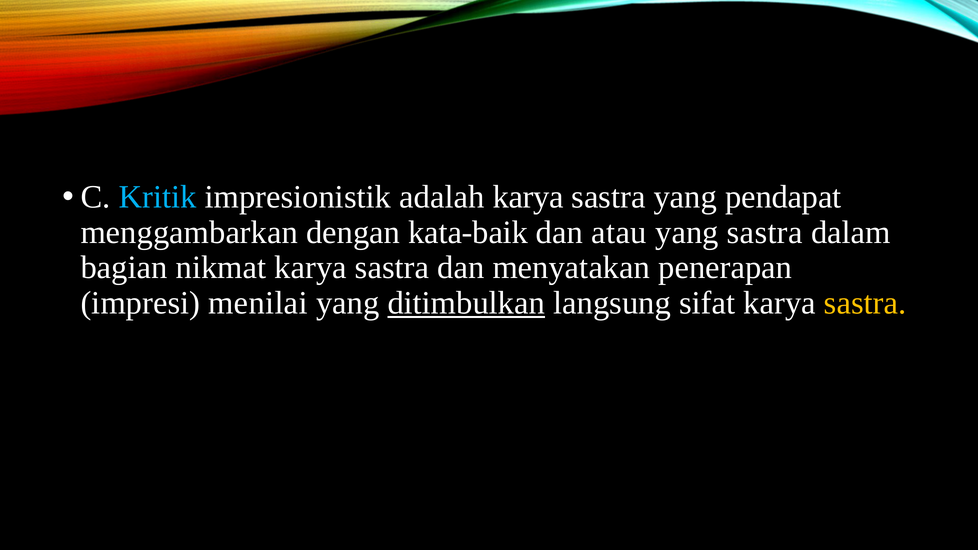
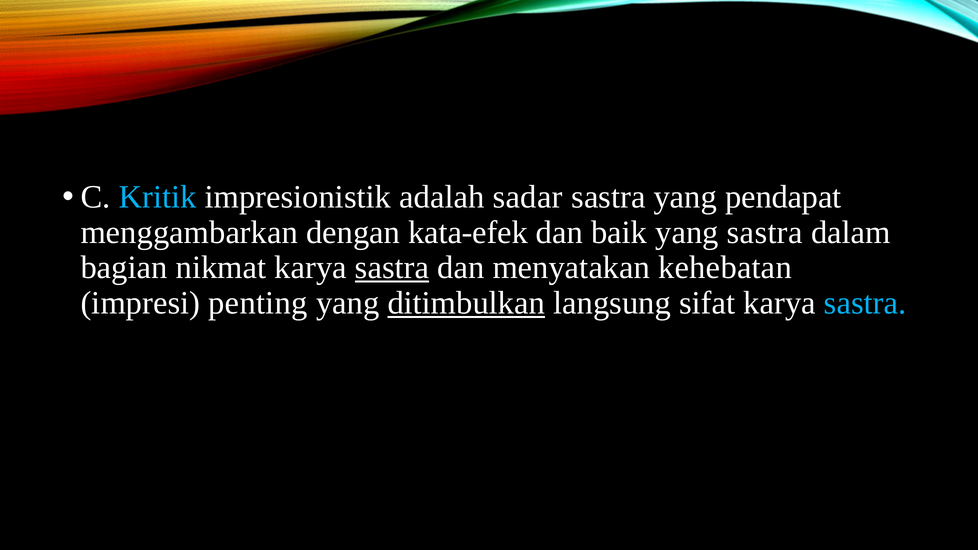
adalah karya: karya -> sadar (528, 197)
kata-baik: kata-baik -> kata-efek (468, 232)
atau: atau -> baik (619, 232)
sastra underline: none -> present (392, 268)
penerapan: penerapan -> kehebatan (725, 268)
menilai: menilai -> penting (258, 303)
sastra colour: yellow -> light blue (865, 303)
